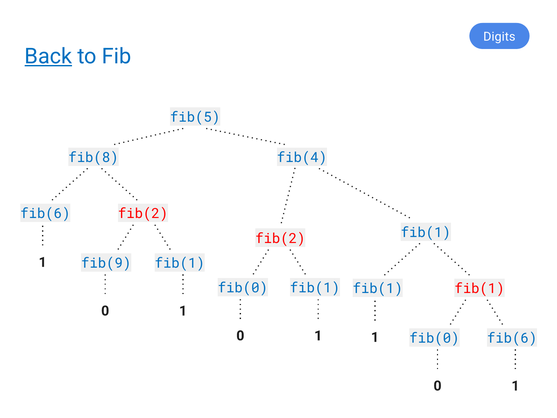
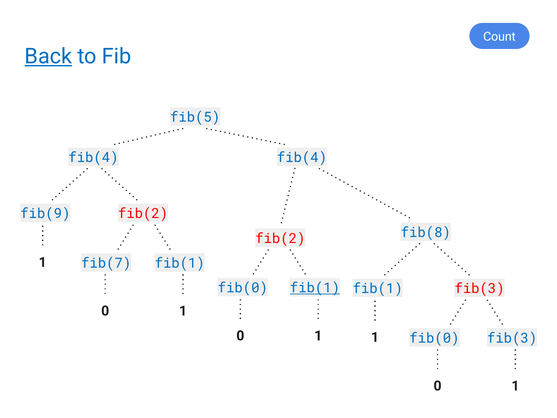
Digits: Digits -> Count (499, 37)
fib(8: fib(8 -> fib(4 (93, 158)
fib(6: fib(6 -> fib(9 (45, 213)
fib(1: fib(1 -> fib(8 (426, 233)
fib(9: fib(9 -> fib(7 (106, 263)
fib(1 underline: none -> present (315, 288)
fib(1: fib(1 -> fib(3 (480, 288)
fib(0 fib(6: fib(6 -> fib(3 (512, 338)
